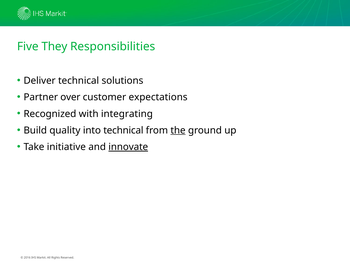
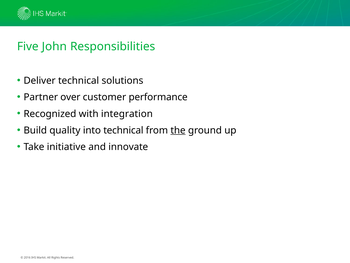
They: They -> John (54, 46)
expectations: expectations -> performance (158, 97)
integrating: integrating -> integration (127, 114)
innovate underline: present -> none (128, 147)
